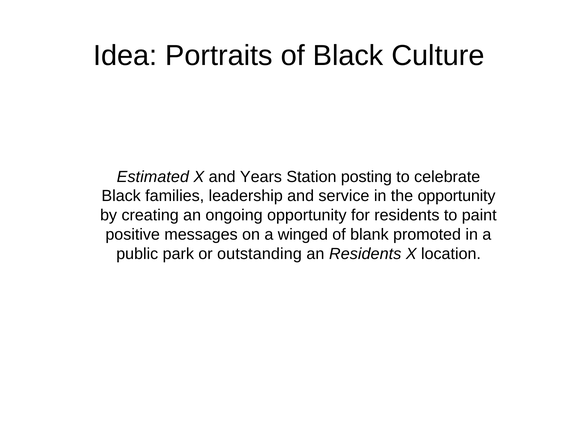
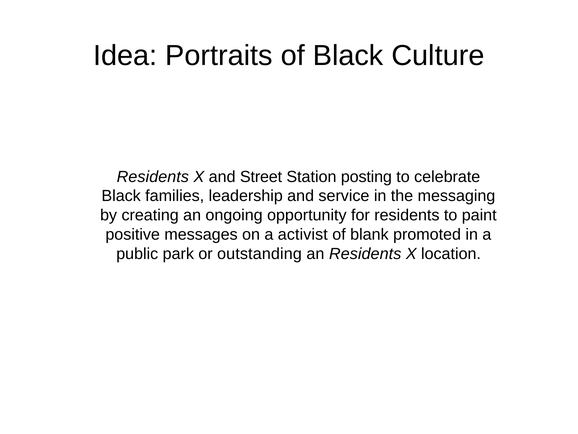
Estimated: Estimated -> Residents (153, 176)
Years: Years -> Street (261, 176)
the opportunity: opportunity -> messaging (456, 196)
winged: winged -> activist (303, 234)
